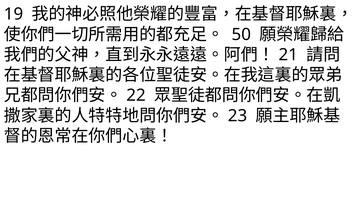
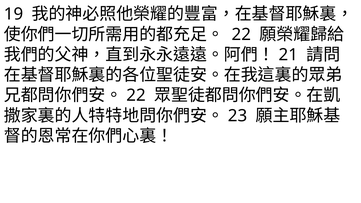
50: 50 -> 22 (241, 34)
